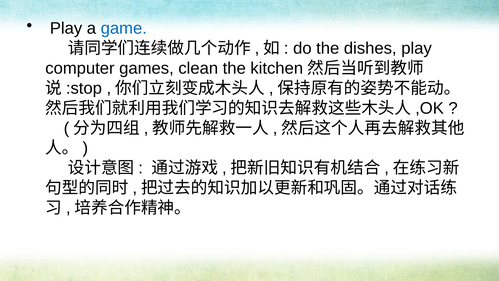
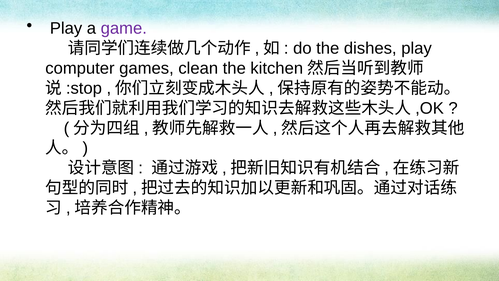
game colour: blue -> purple (124, 28)
